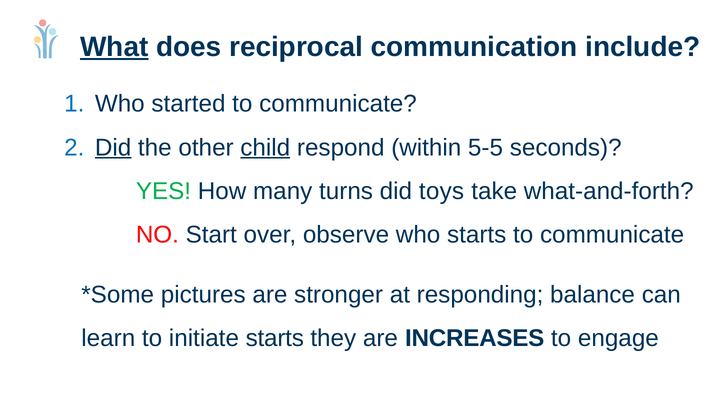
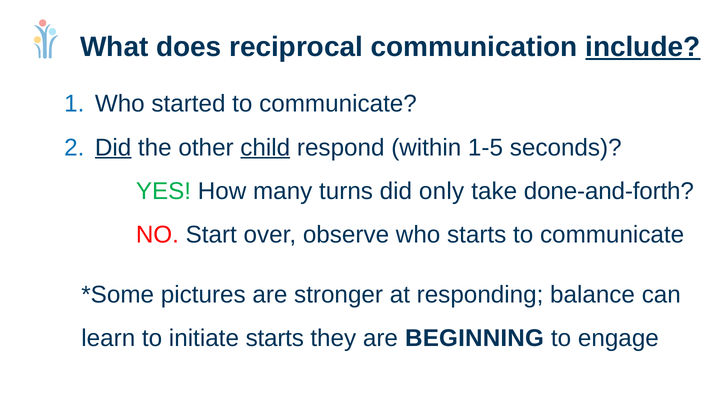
What underline: present -> none (114, 47)
include underline: none -> present (643, 47)
5-5: 5-5 -> 1-5 (486, 147)
toys: toys -> only (442, 191)
what-and-forth: what-and-forth -> done-and-forth (609, 191)
INCREASES: INCREASES -> BEGINNING (474, 338)
